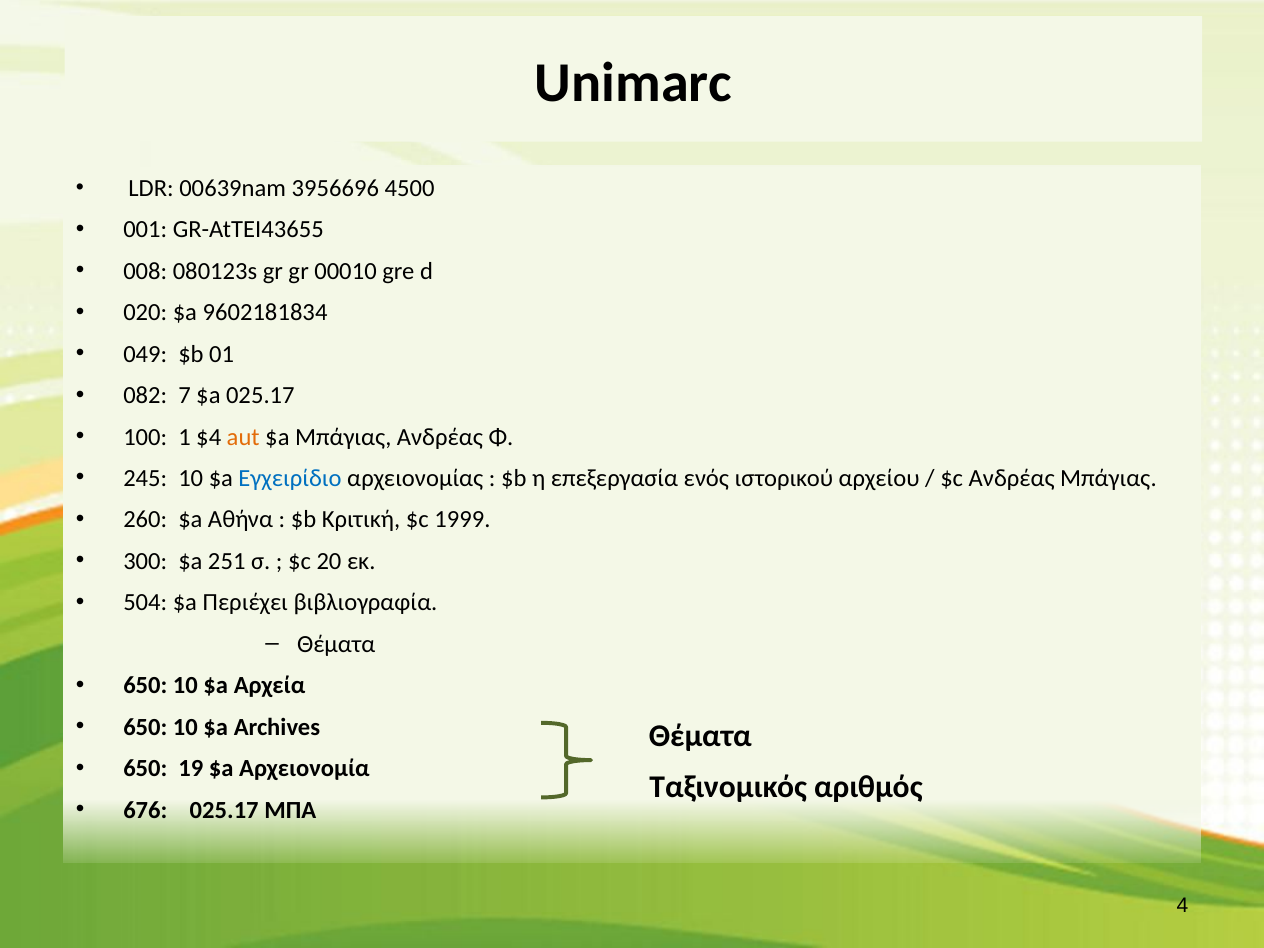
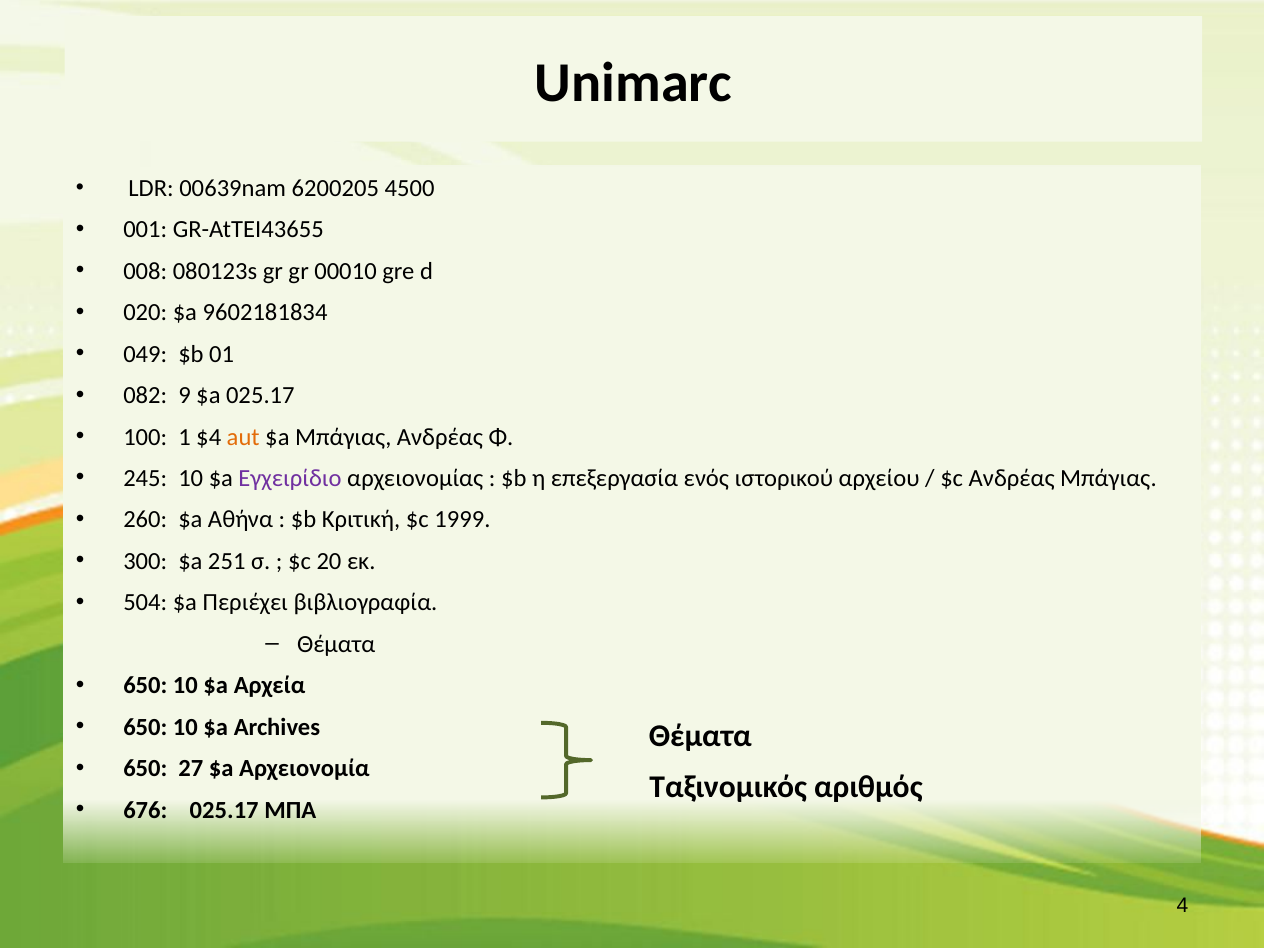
3956696: 3956696 -> 6200205 (335, 188)
7: 7 -> 9 (184, 395)
Εγχειρίδιο colour: blue -> purple (290, 478)
19: 19 -> 27 (191, 769)
